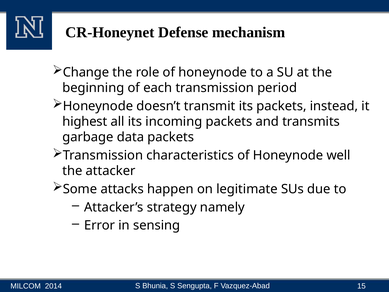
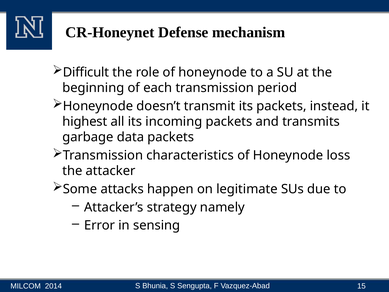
Change: Change -> Difficult (86, 72)
well: well -> loss (338, 155)
